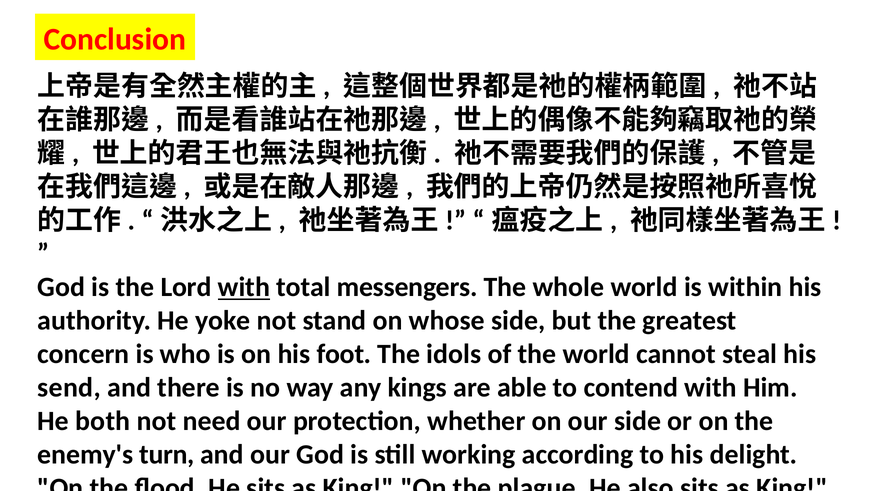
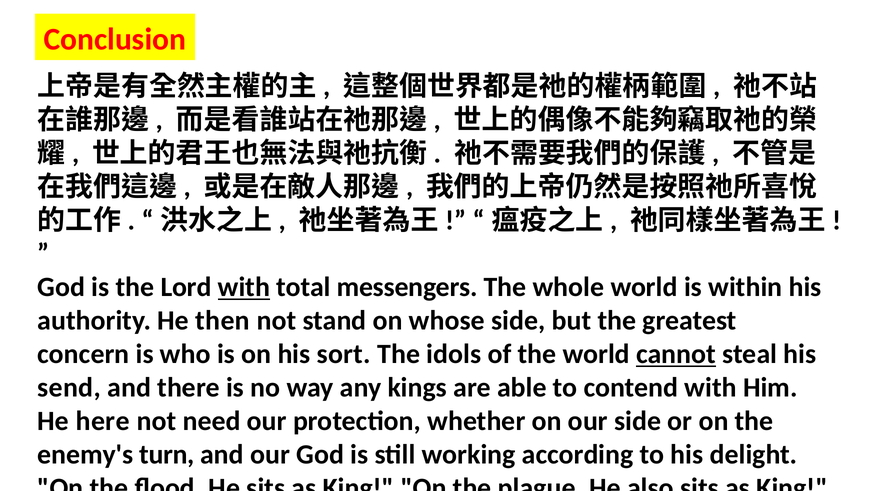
yoke: yoke -> then (223, 321)
foot: foot -> sort (344, 354)
cannot underline: none -> present (676, 354)
both: both -> here (103, 421)
